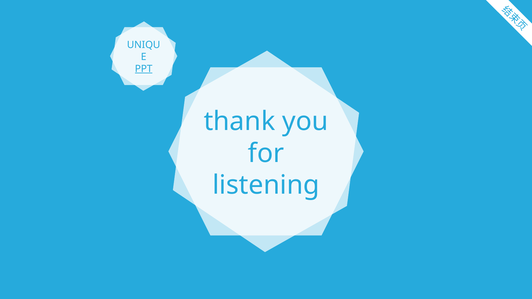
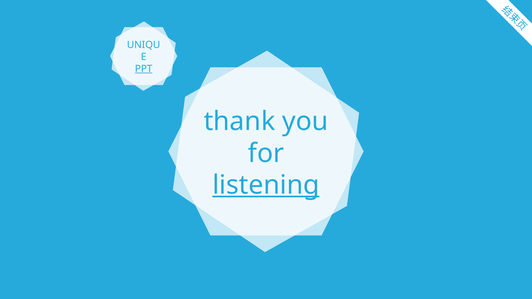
listening underline: none -> present (266, 185)
